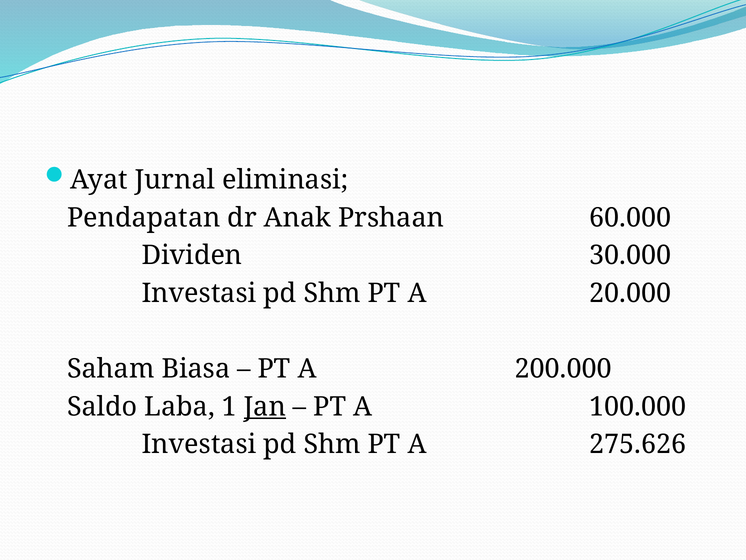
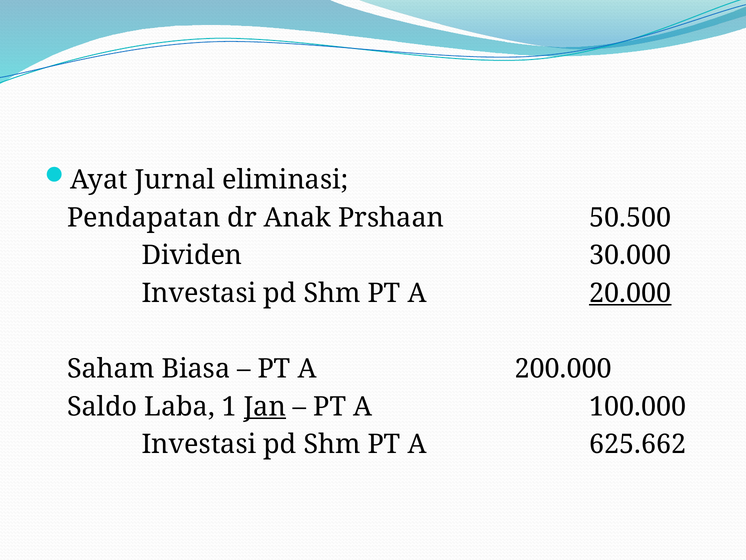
60.000: 60.000 -> 50.500 (630, 217)
20.000 underline: none -> present (630, 293)
275.626: 275.626 -> 625.662 (638, 444)
